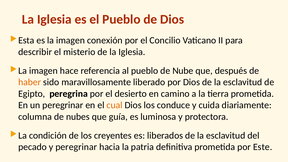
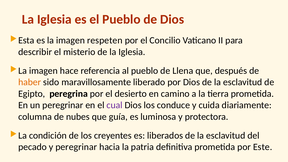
conexión: conexión -> respeten (105, 40)
Nube: Nube -> Llena (183, 71)
cual colour: orange -> purple (115, 105)
